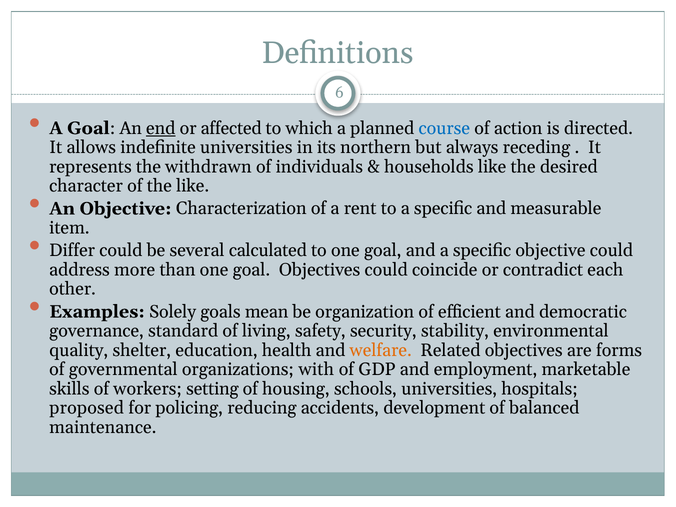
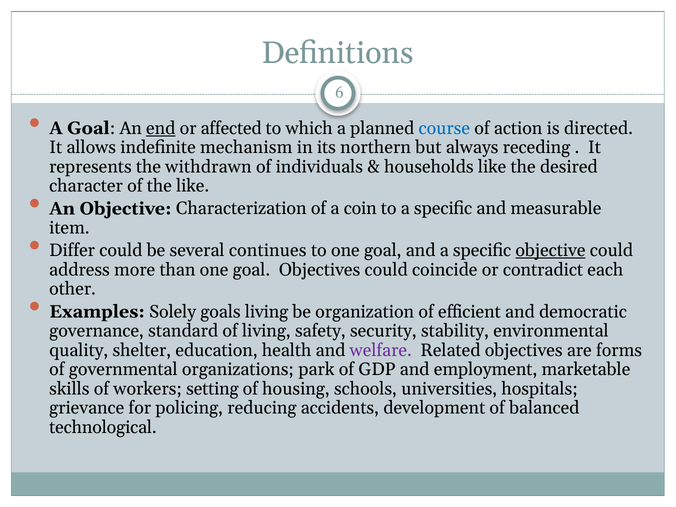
indefinite universities: universities -> mechanism (246, 147)
rent: rent -> coin (360, 209)
calculated: calculated -> continues (268, 250)
objective underline: none -> present (550, 250)
goals mean: mean -> living (267, 312)
welfare colour: orange -> purple (381, 350)
with: with -> park (316, 369)
proposed: proposed -> grievance (87, 408)
maintenance: maintenance -> technological (103, 427)
